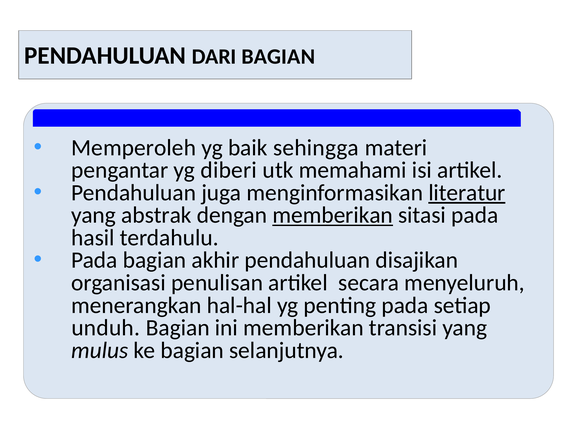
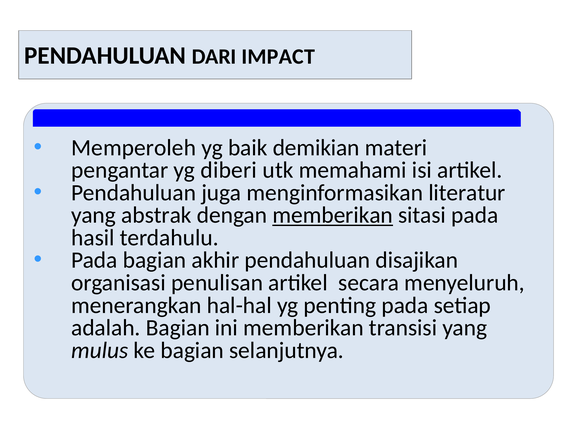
DARI BAGIAN: BAGIAN -> IMPACT (278, 57)
sehingga: sehingga -> demikian (316, 148)
literatur underline: present -> none (467, 193)
unduh: unduh -> adalah (106, 328)
